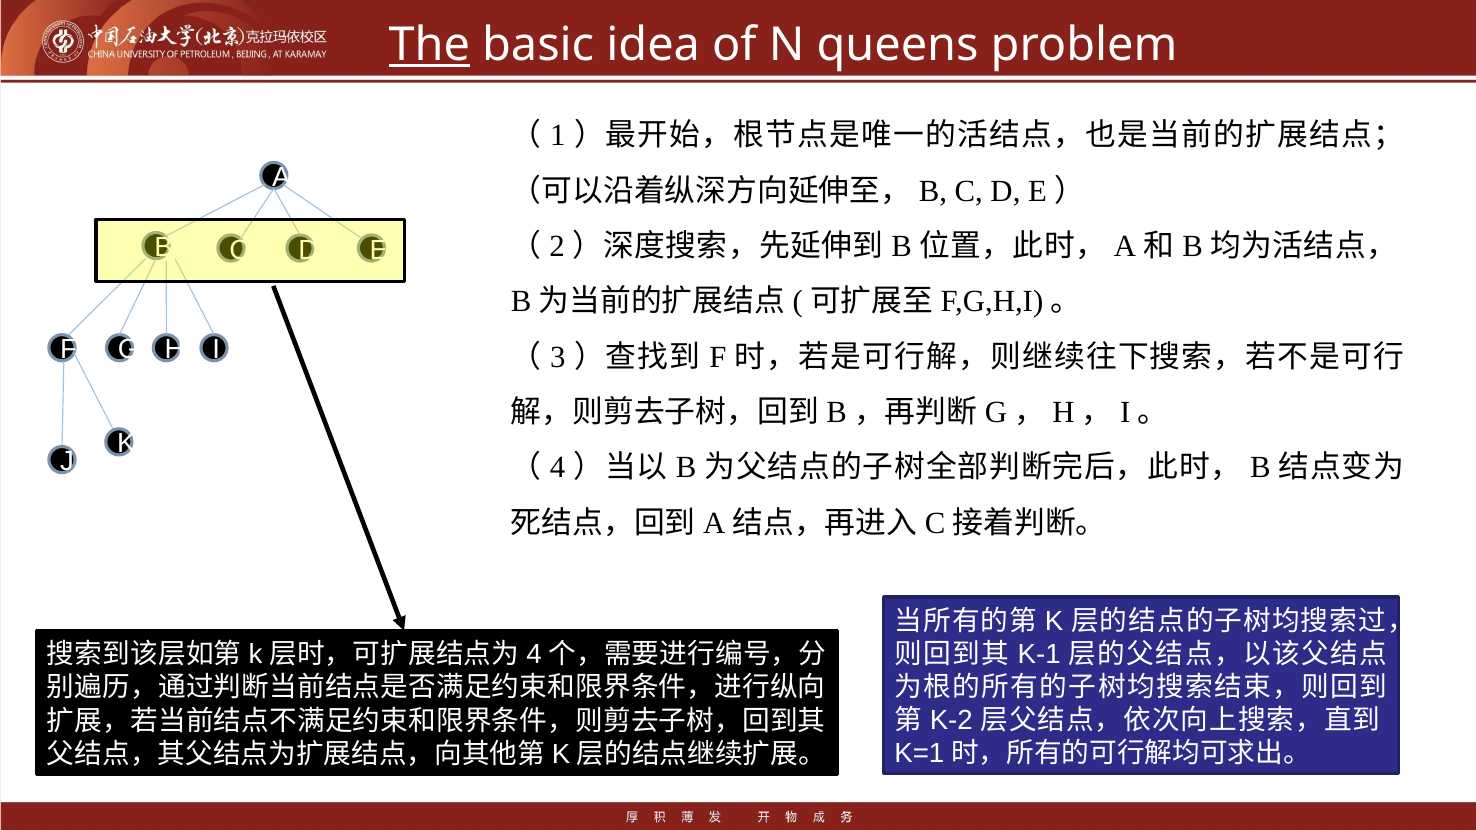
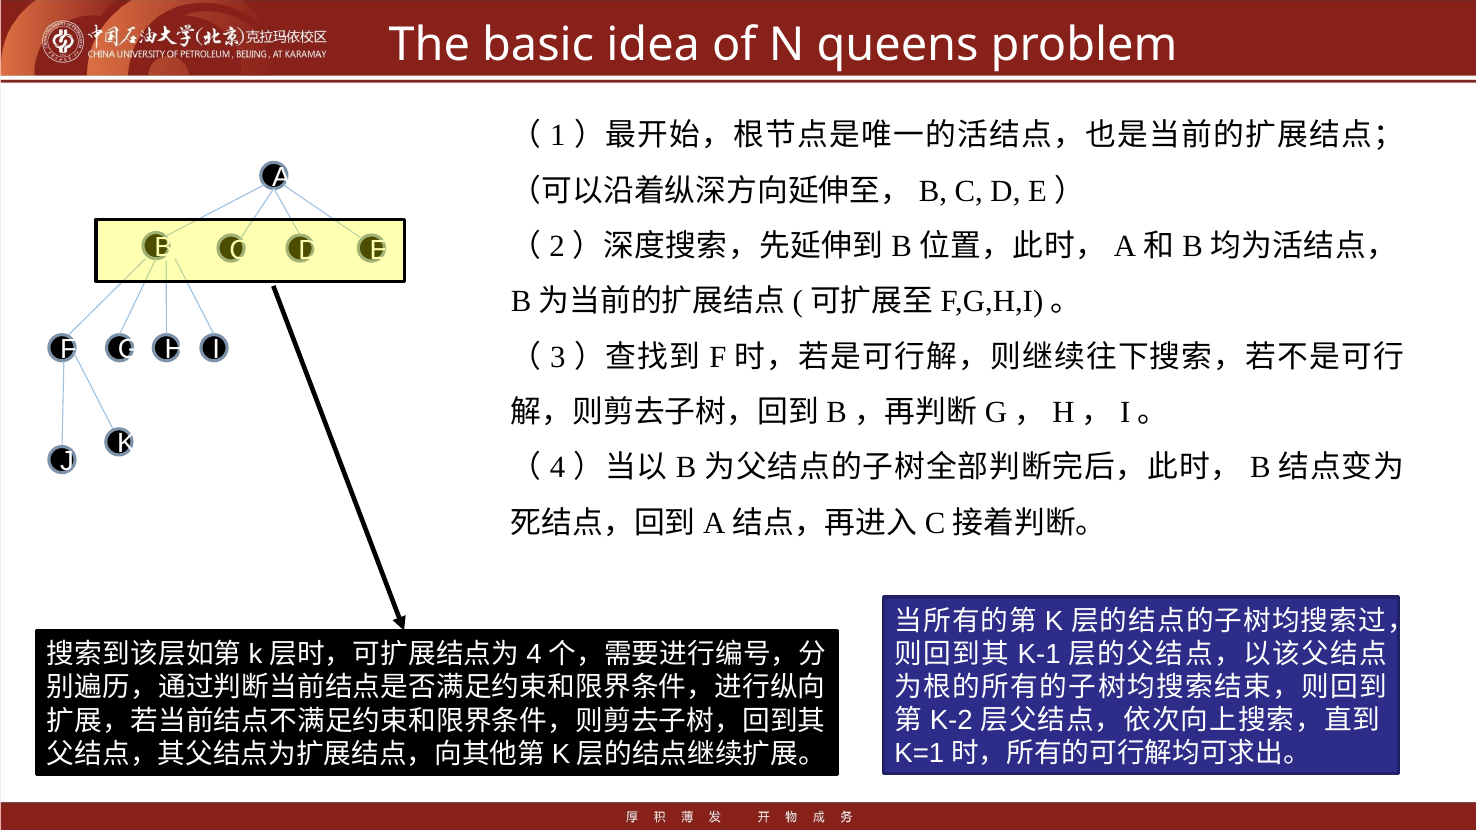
The underline: present -> none (429, 45)
